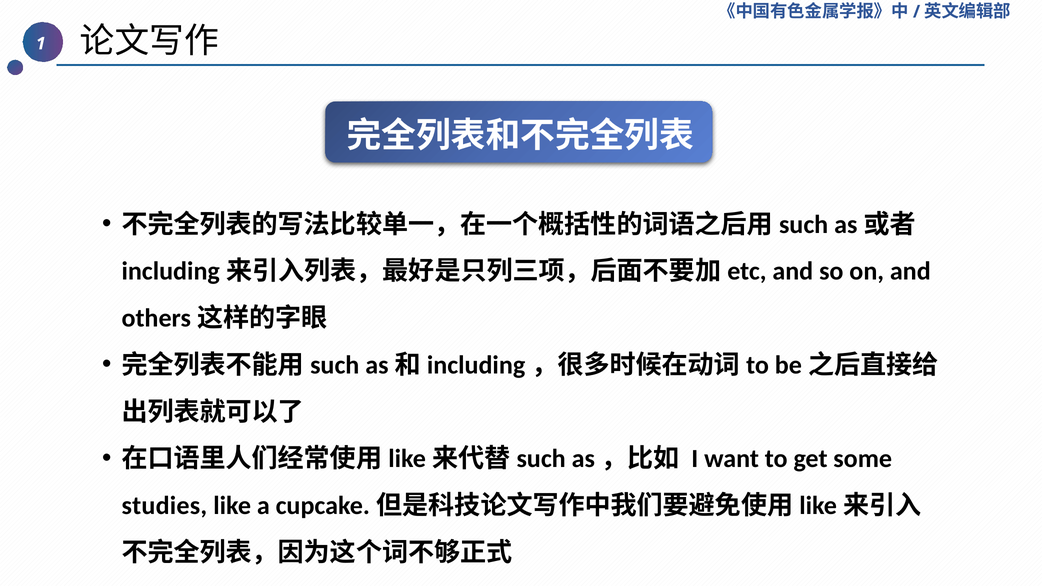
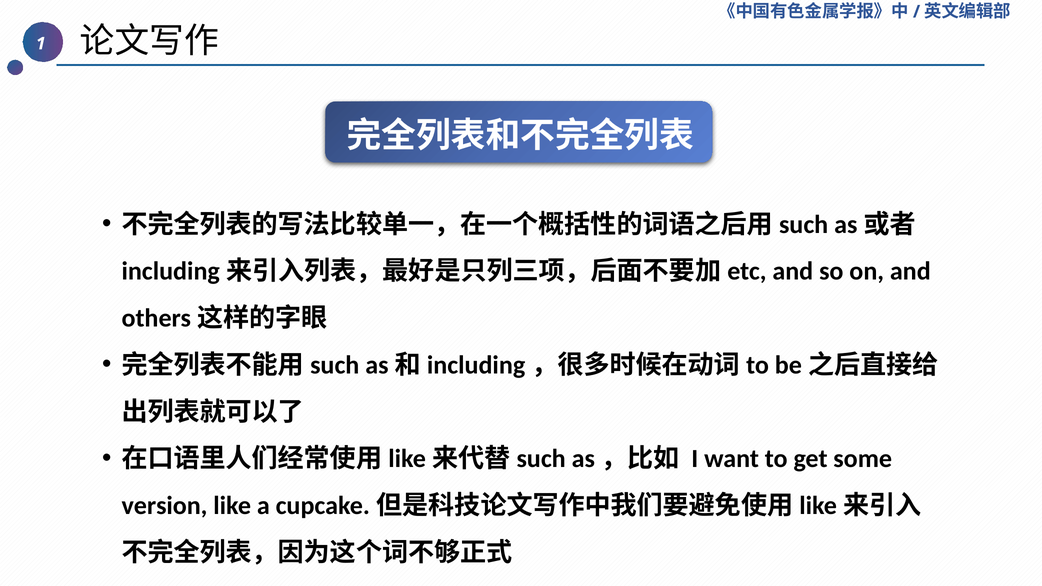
studies: studies -> version (164, 506)
